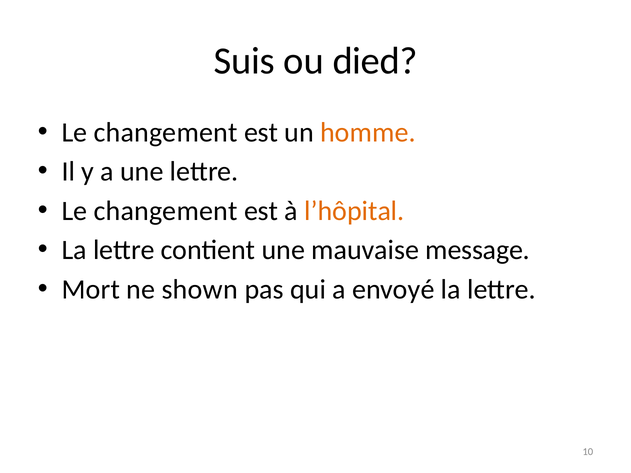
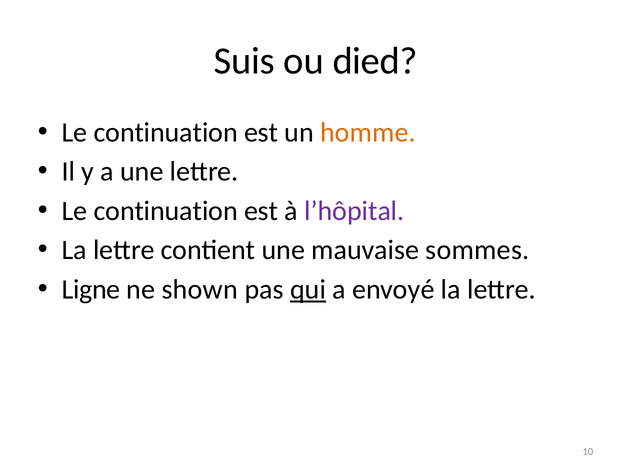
changement: changement -> continuation (166, 132)
changement: changement -> continuation (166, 211)
l’hôpital colour: orange -> purple (354, 211)
message: message -> sommes (477, 250)
Mort: Mort -> Ligne (91, 290)
qui underline: none -> present (308, 290)
